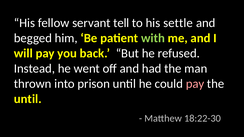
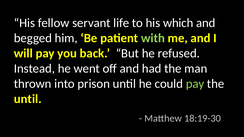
tell: tell -> life (121, 23)
settle: settle -> which (178, 23)
pay colour: pink -> light green (195, 84)
18:22-30: 18:22-30 -> 18:19-30 (202, 118)
